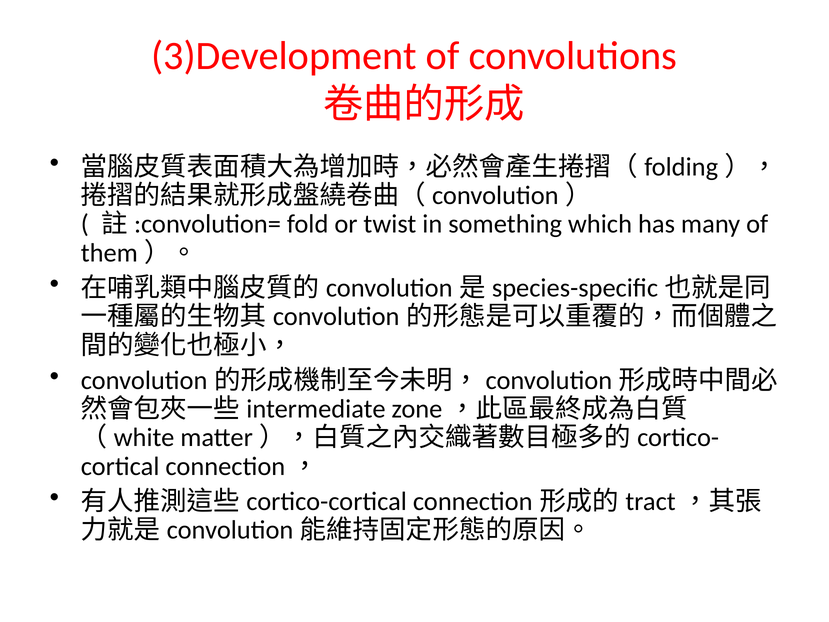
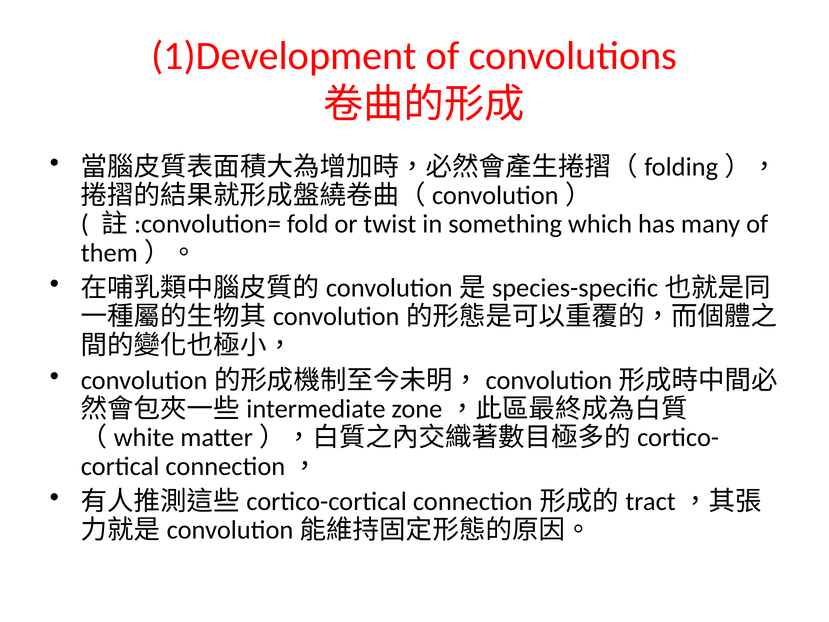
3)Development: 3)Development -> 1)Development (284, 56)
